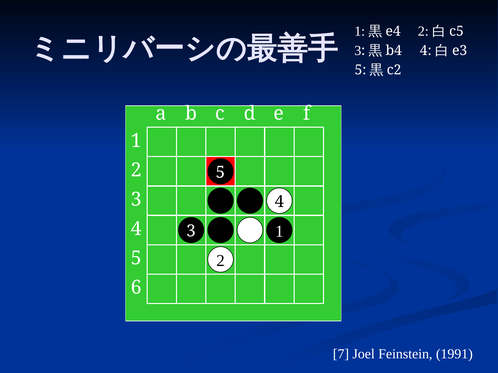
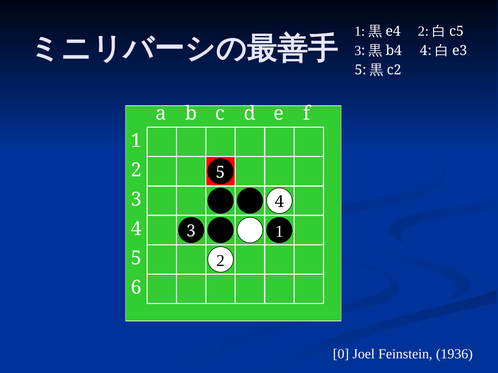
7: 7 -> 0 (341, 354)
1991: 1991 -> 1936 (454, 354)
